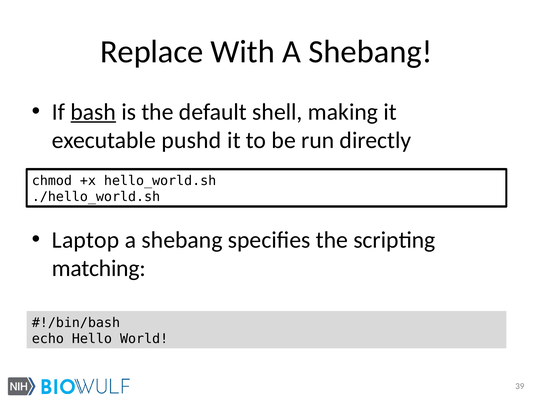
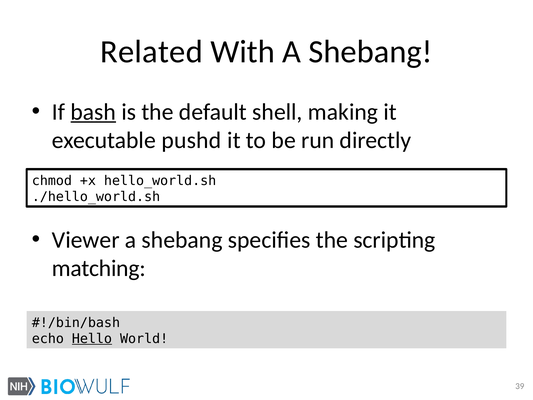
Replace: Replace -> Related (151, 52)
Laptop: Laptop -> Viewer (86, 240)
Hello underline: none -> present (92, 338)
